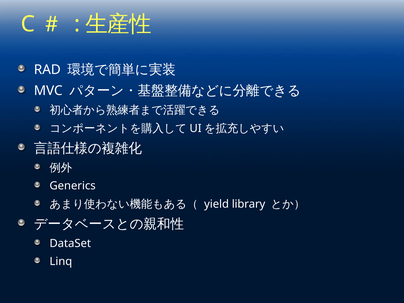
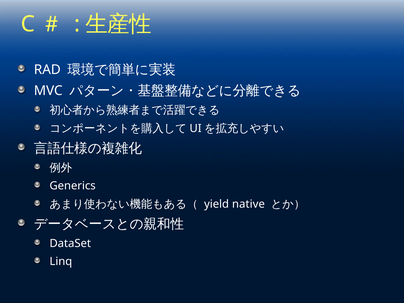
library: library -> native (248, 204)
